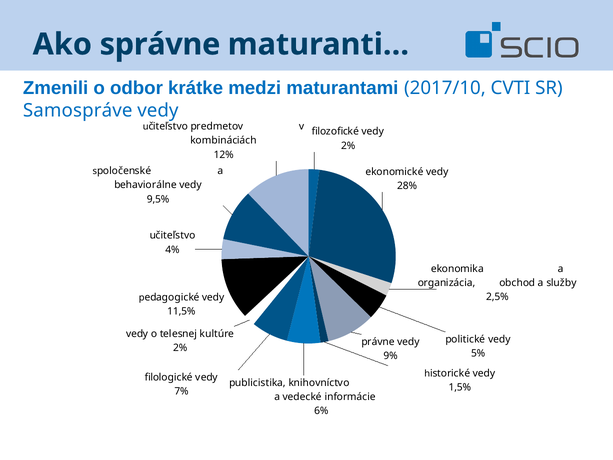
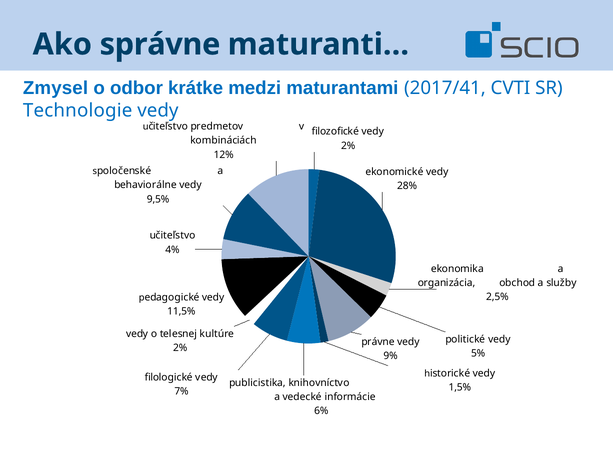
Zmenili: Zmenili -> Zmysel (55, 88)
2017/10: 2017/10 -> 2017/41 (445, 88)
Samospráve: Samospráve -> Technologie (78, 111)
